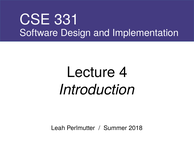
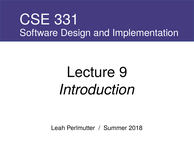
4: 4 -> 9 (123, 73)
